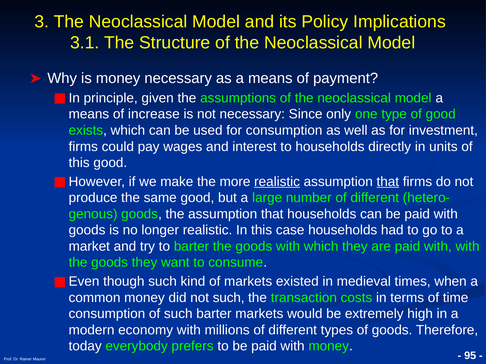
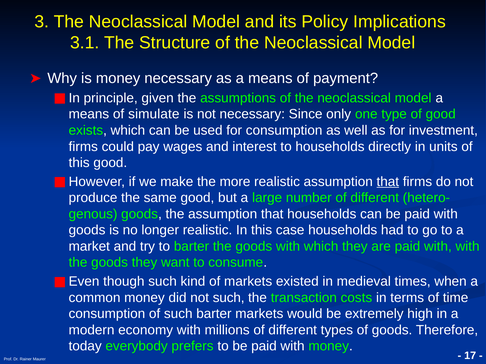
increase: increase -> simulate (154, 114)
realistic underline: present -> none (277, 182)
95: 95 -> 17 (470, 356)
